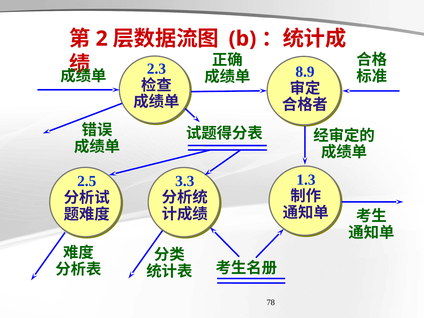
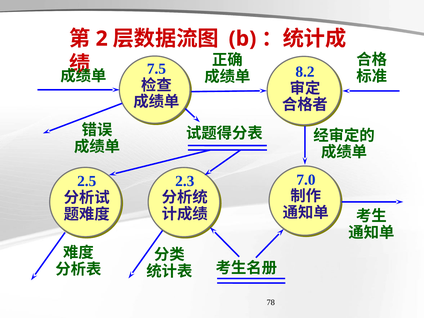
2.3: 2.3 -> 7.5 (156, 69)
8.9: 8.9 -> 8.2 (305, 72)
1.3: 1.3 -> 7.0 (306, 180)
3.3: 3.3 -> 2.3 (185, 181)
